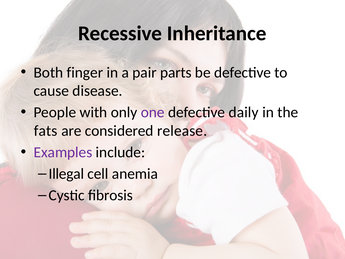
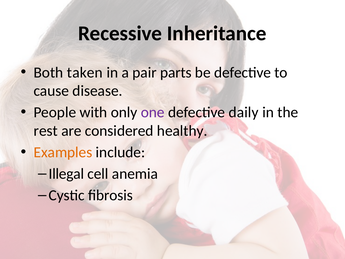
finger: finger -> taken (85, 72)
fats: fats -> rest (46, 131)
release: release -> healthy (182, 131)
Examples colour: purple -> orange (63, 152)
